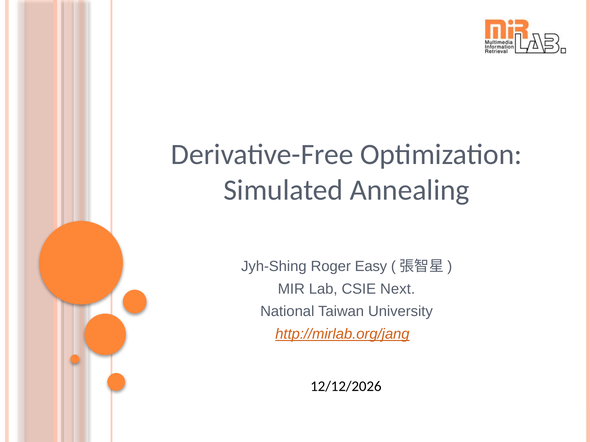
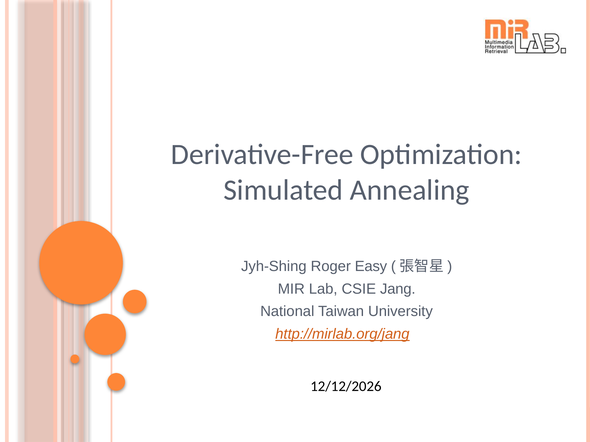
Next: Next -> Jang (398, 289)
